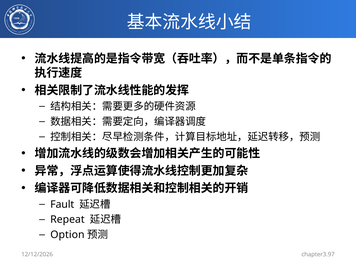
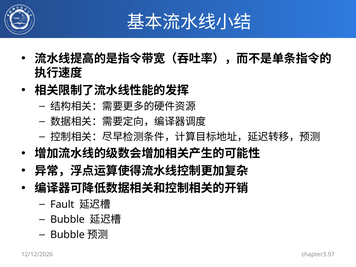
Repeat: Repeat -> Bubble (68, 220)
Option: Option -> Bubble (68, 235)
